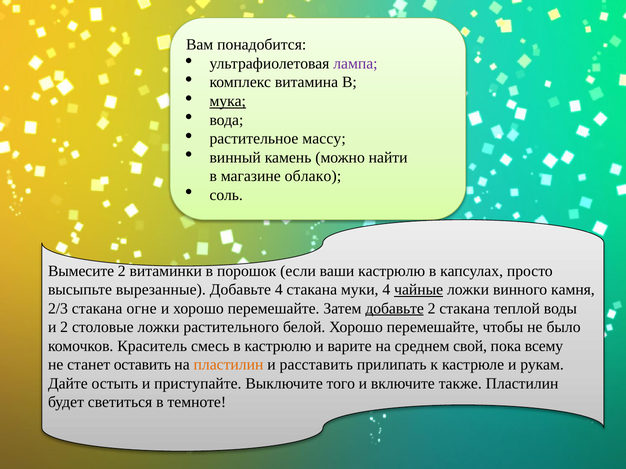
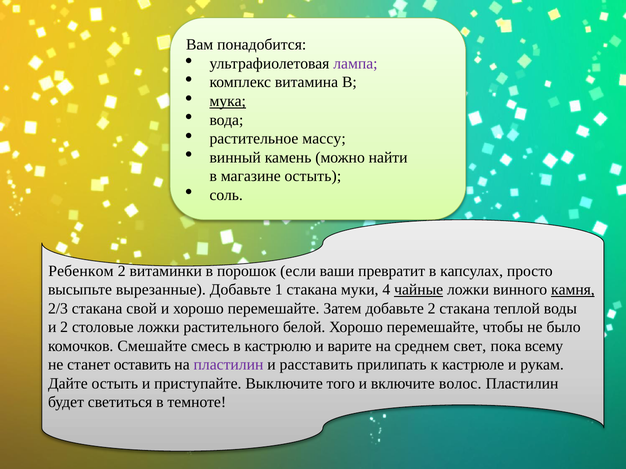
магазине облако: облако -> остыть (313, 176)
Вымесите: Вымесите -> Ребенком (81, 271)
ваши кастрюлю: кастрюлю -> превратит (392, 271)
Добавьте 4: 4 -> 1 (279, 290)
камня underline: none -> present (573, 290)
огне: огне -> свой (142, 309)
добавьте underline: present -> none (395, 309)
Краситель: Краситель -> Смешайте (152, 346)
свой: свой -> свет (470, 346)
пластилин colour: orange -> purple (228, 365)
также: также -> волос (460, 384)
